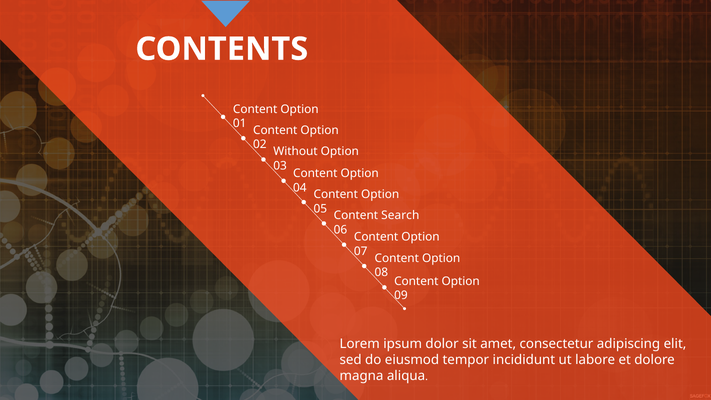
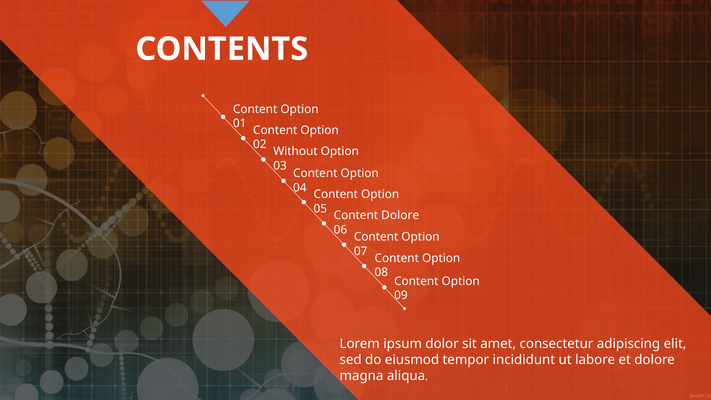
Content Search: Search -> Dolore (400, 215)
